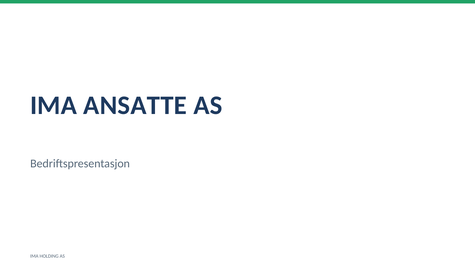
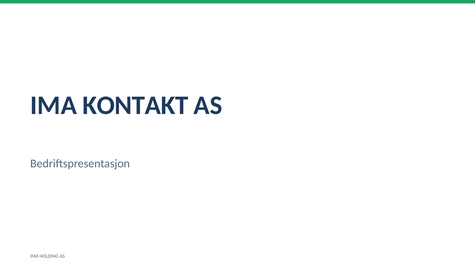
ANSATTE: ANSATTE -> KONTAKT (135, 105)
